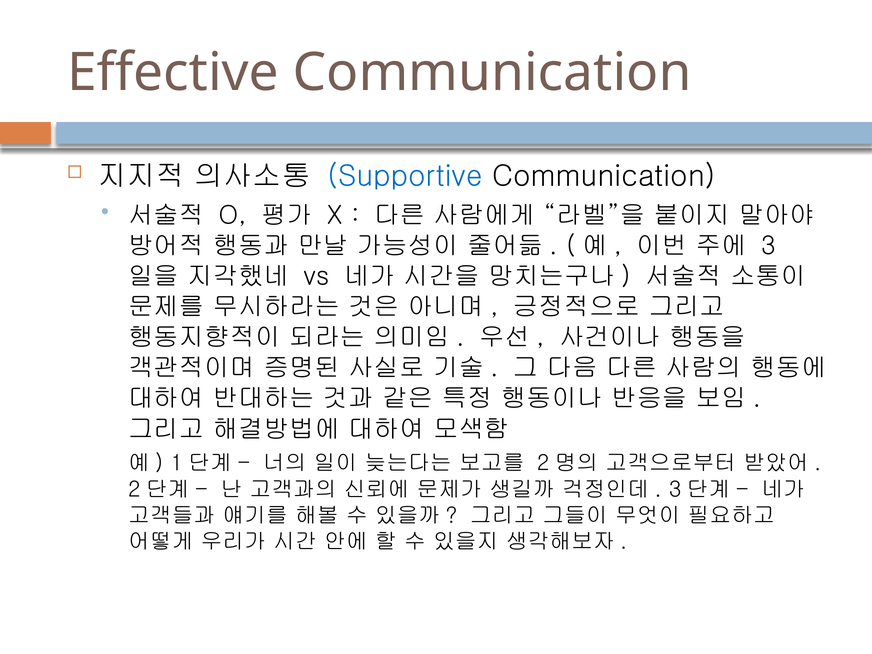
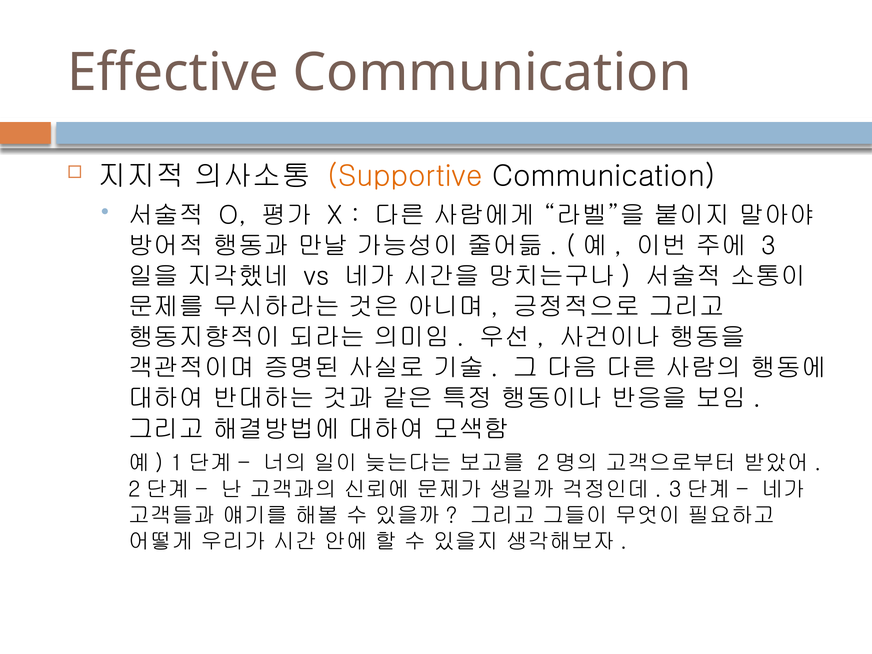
Supportive colour: blue -> orange (405, 176)
